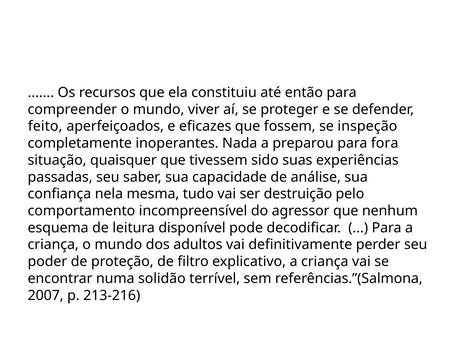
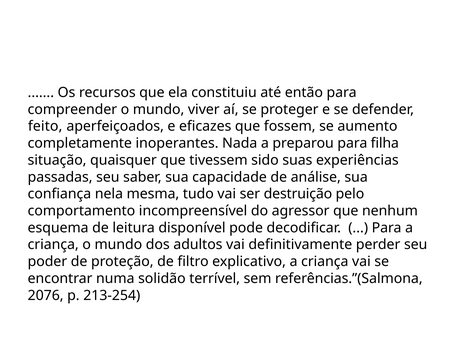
inspeção: inspeção -> aumento (367, 126)
fora: fora -> filha (385, 143)
2007: 2007 -> 2076 (46, 295)
213-216: 213-216 -> 213-254 (112, 295)
